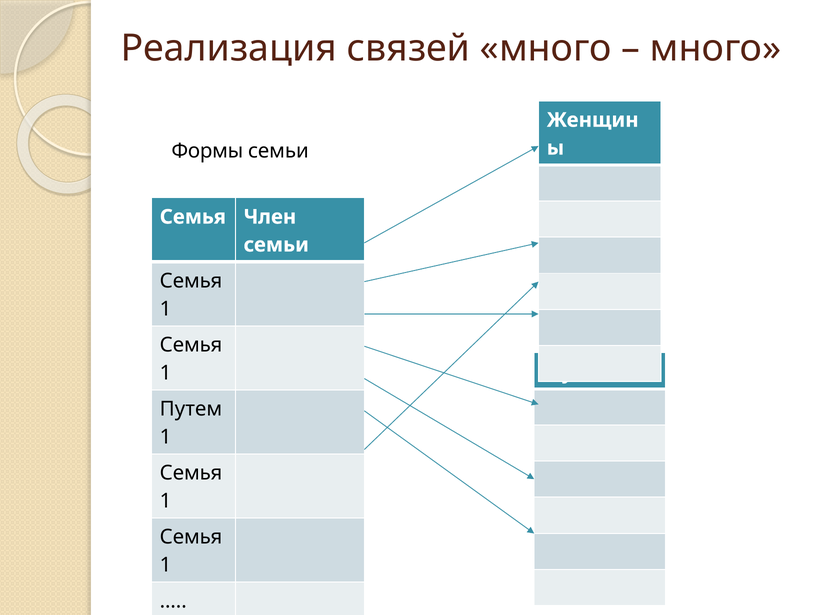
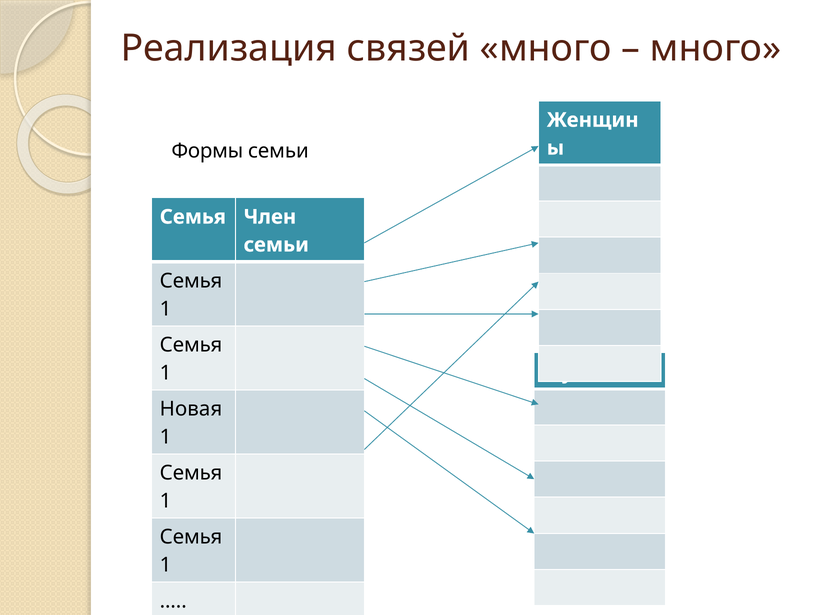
Путем: Путем -> Новая (191, 408)
